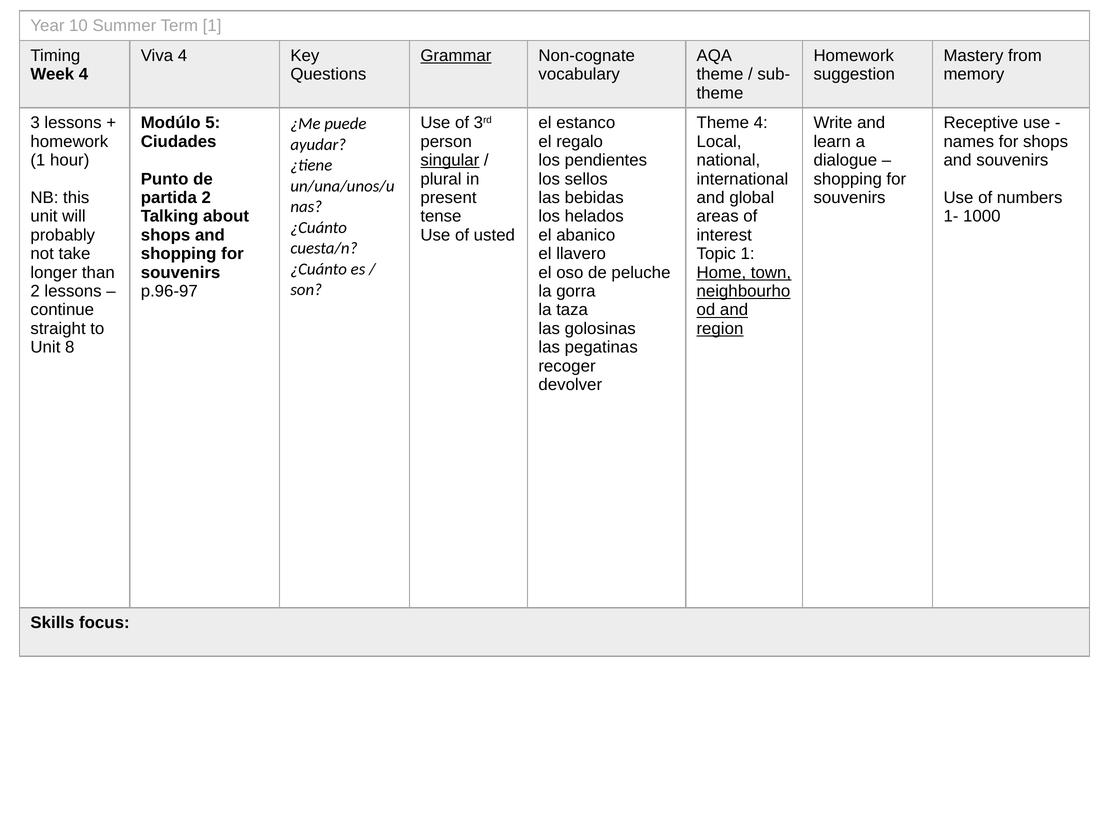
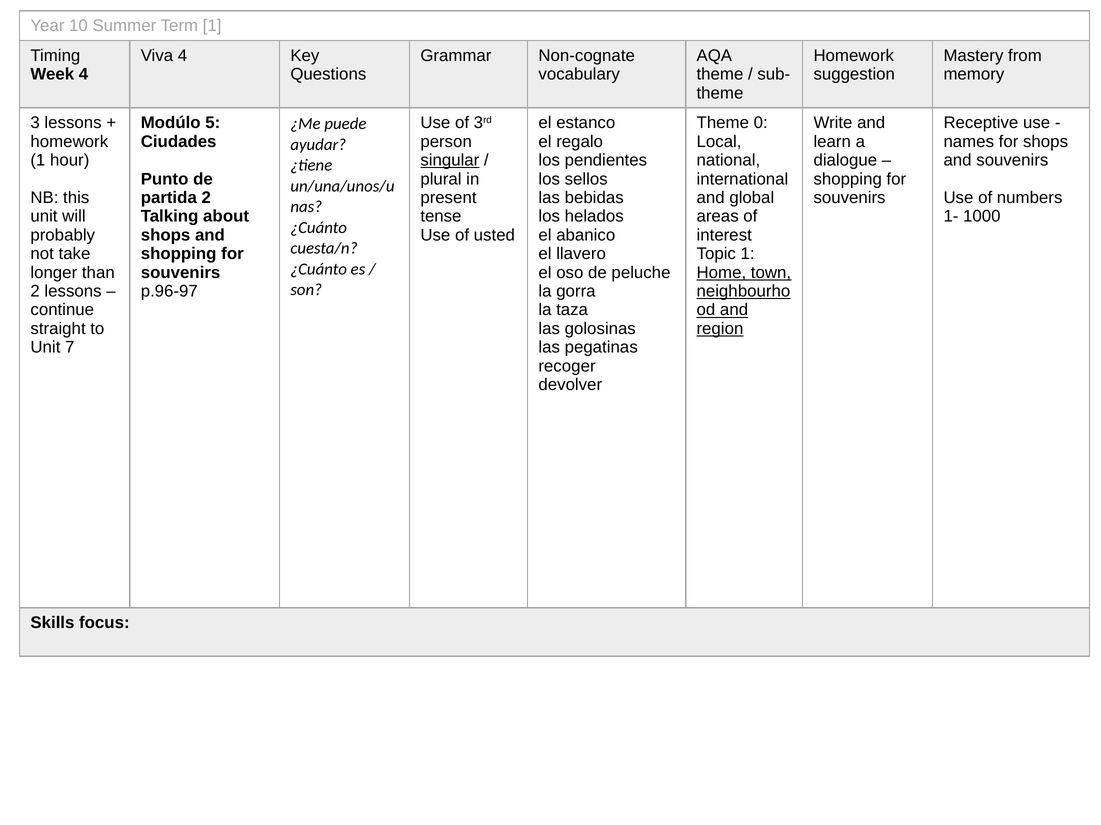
Grammar underline: present -> none (456, 56)
Theme 4: 4 -> 0 (761, 123)
8: 8 -> 7 (70, 348)
